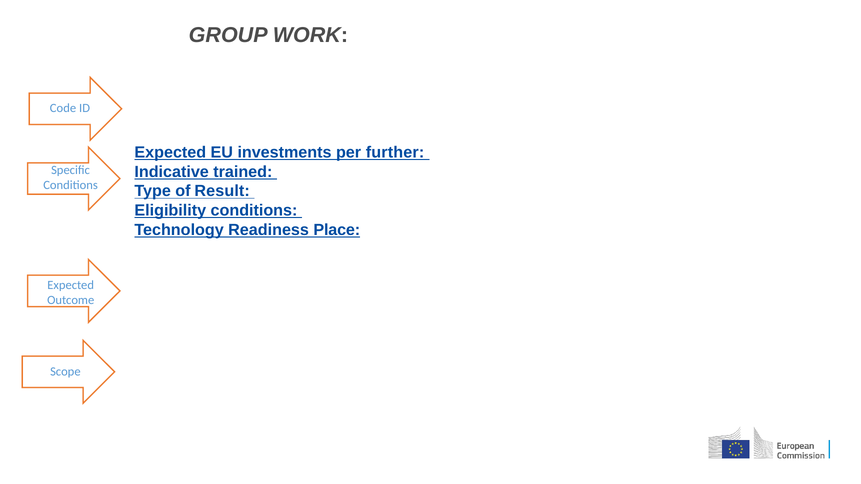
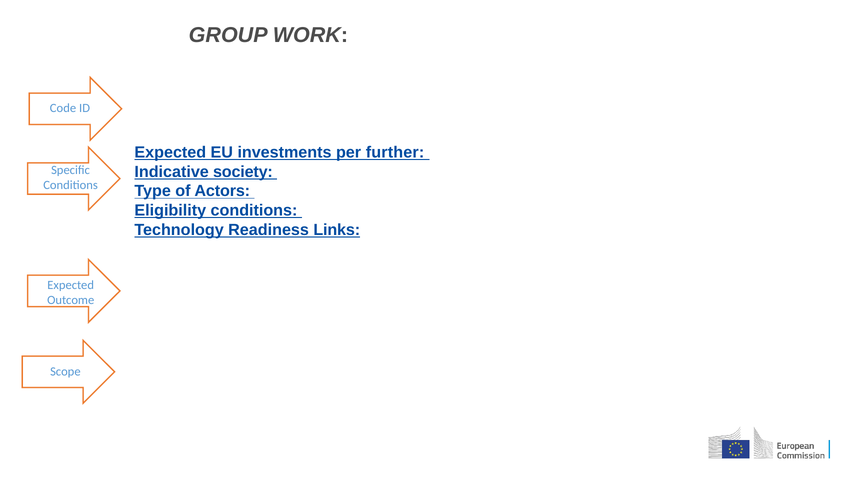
trained: trained -> society (243, 172)
Result: Result -> Actors (222, 191)
Place: Place -> Links (337, 230)
